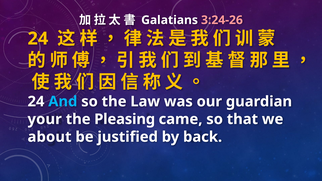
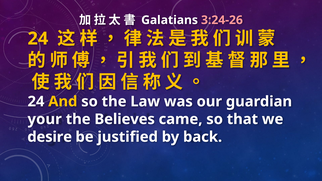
And colour: light blue -> yellow (63, 102)
Pleasing: Pleasing -> Believes (125, 119)
about: about -> desire (50, 137)
